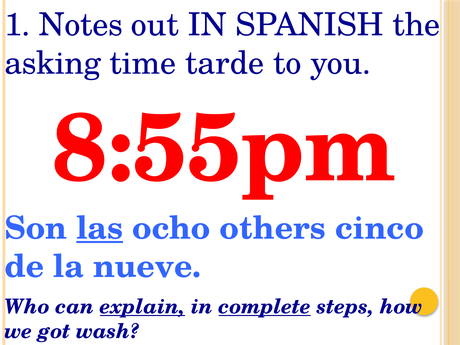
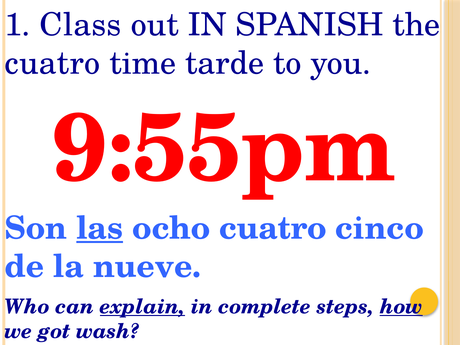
Notes: Notes -> Class (81, 25)
asking: asking -> cuatro (52, 63)
8:55pm: 8:55pm -> 9:55pm (224, 149)
ocho others: others -> cuatro (273, 228)
complete underline: present -> none (265, 307)
how underline: none -> present (401, 307)
